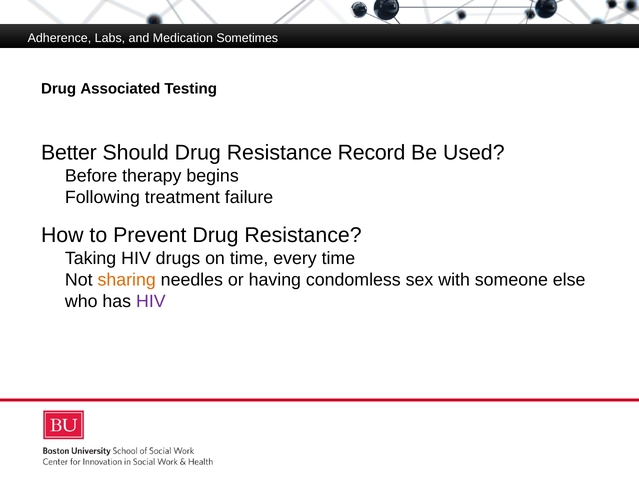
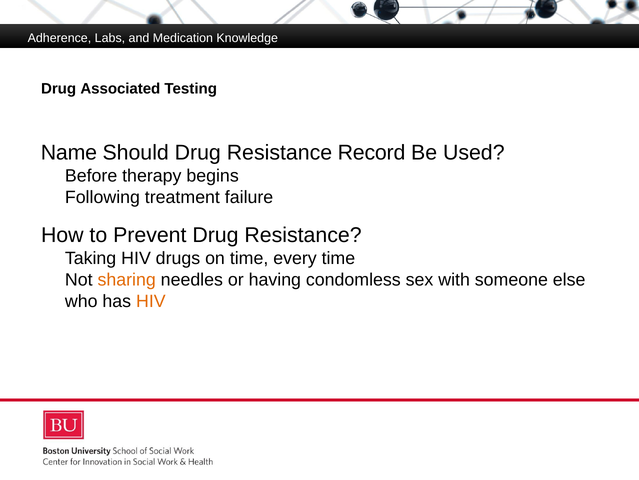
Sometimes: Sometimes -> Knowledge (247, 38)
Better: Better -> Name (69, 152)
HIV colour: purple -> orange (151, 301)
